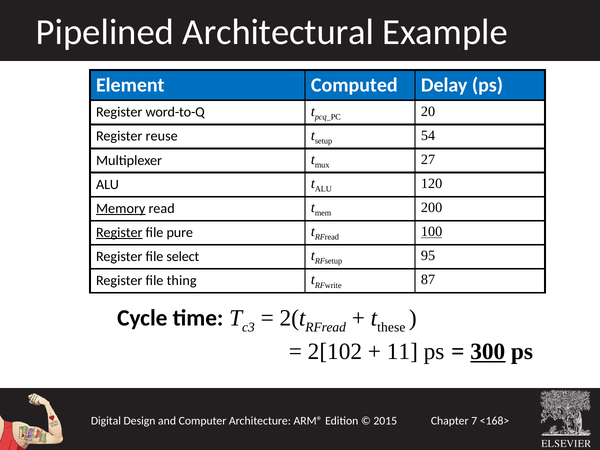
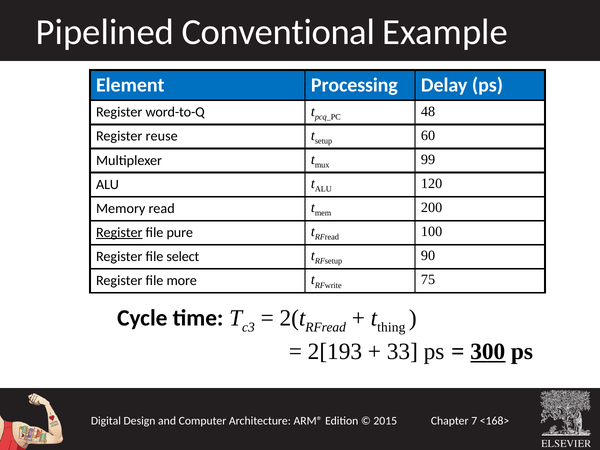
Architectural: Architectural -> Conventional (278, 32)
Computed: Computed -> Processing (354, 85)
20: 20 -> 48 (428, 111)
54: 54 -> 60 (428, 135)
27: 27 -> 99 (428, 160)
Memory underline: present -> none (121, 208)
100 underline: present -> none (432, 232)
95: 95 -> 90 (428, 256)
thing: thing -> more (182, 281)
87: 87 -> 75 (428, 280)
these: these -> thing (391, 327)
2[102: 2[102 -> 2[193 (335, 352)
11: 11 -> 33 (402, 352)
